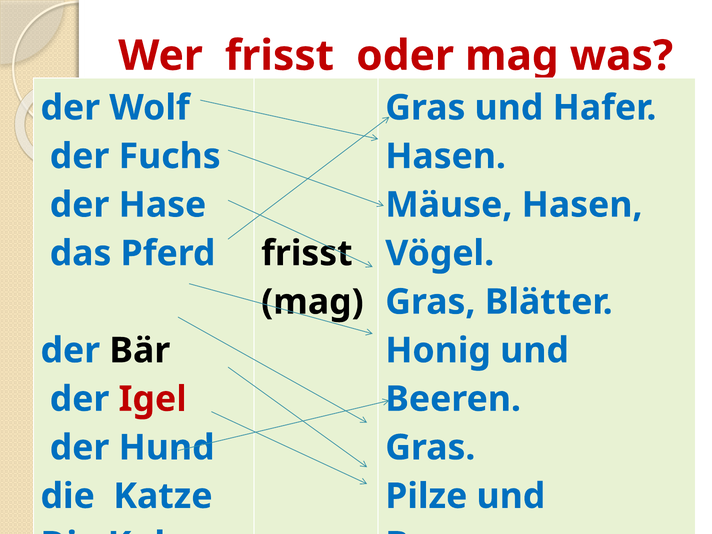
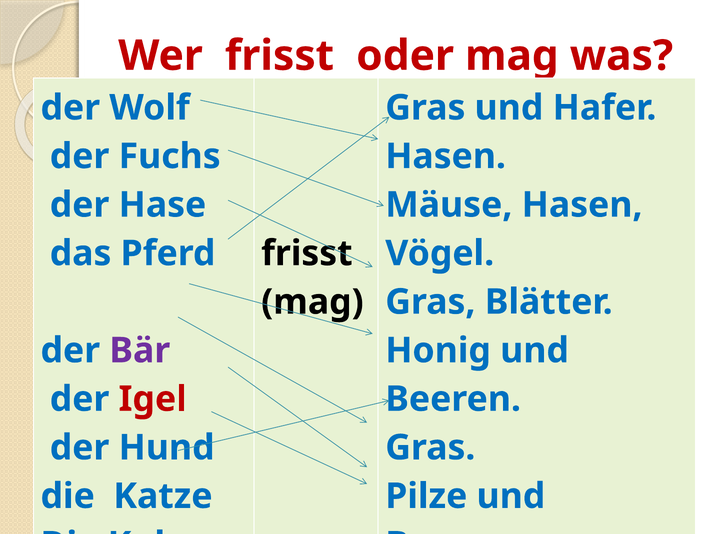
Bär colour: black -> purple (140, 351)
